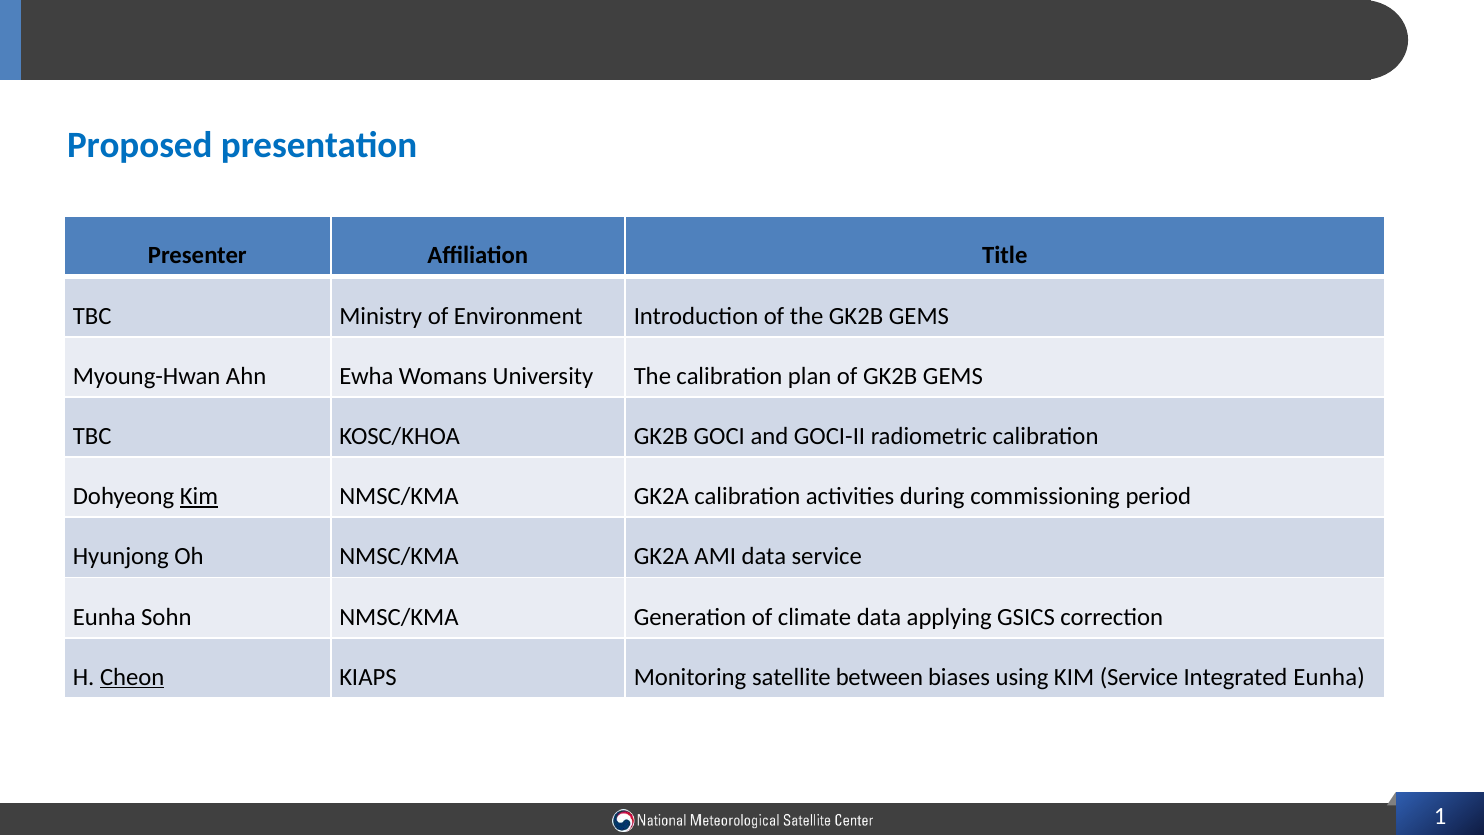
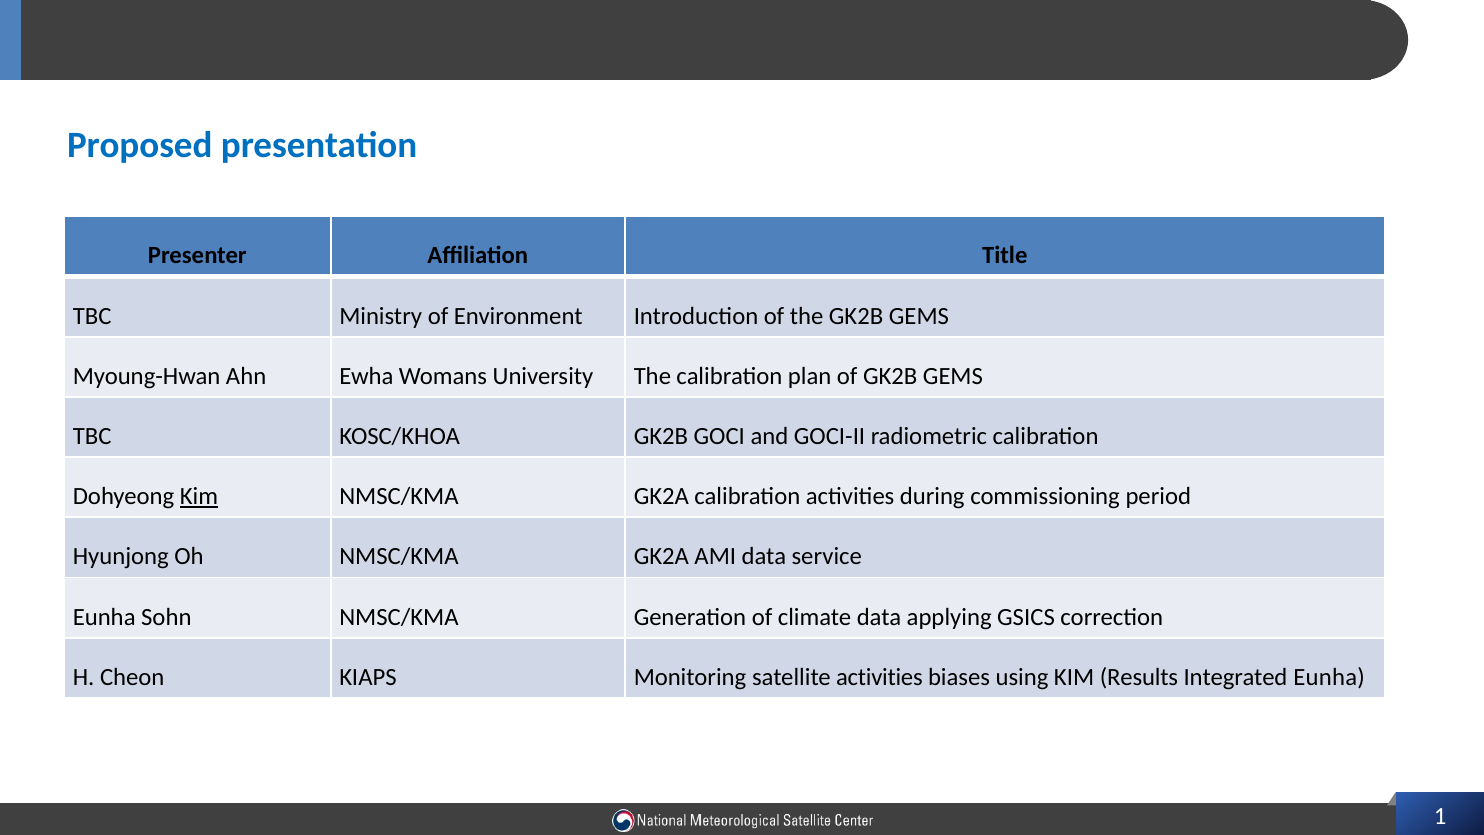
Cheon underline: present -> none (132, 677)
satellite between: between -> activities (879, 677)
KIM Service: Service -> Results (1139, 677)
